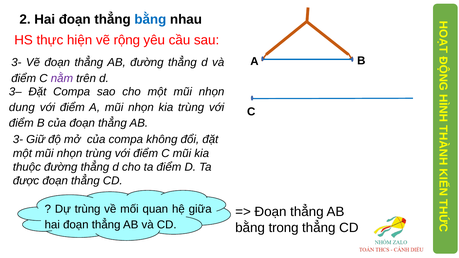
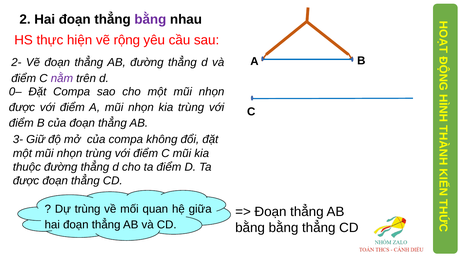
bằng colour: blue -> purple (150, 20)
3-: 3- -> 2- (16, 63)
3–: 3– -> 0– (15, 92)
dung: dung -> được (22, 107)
bằng trong: trong -> bằng (284, 228)
